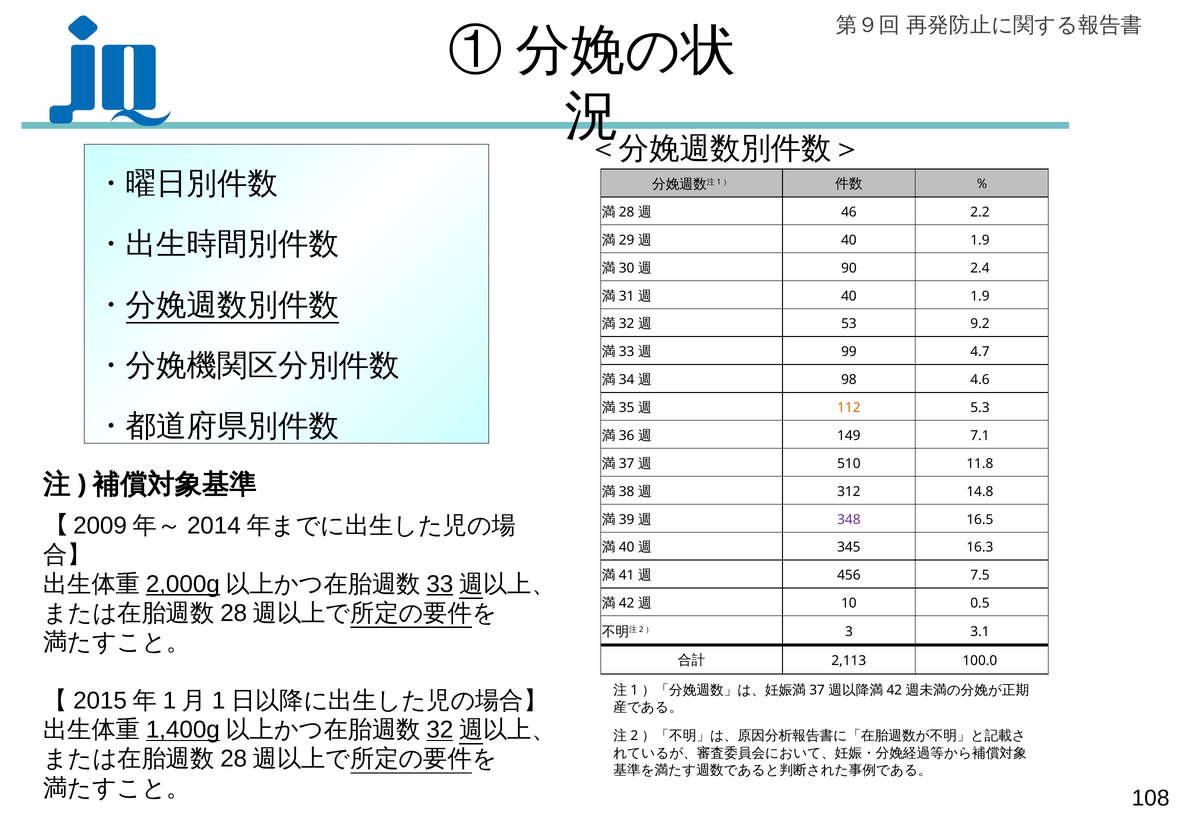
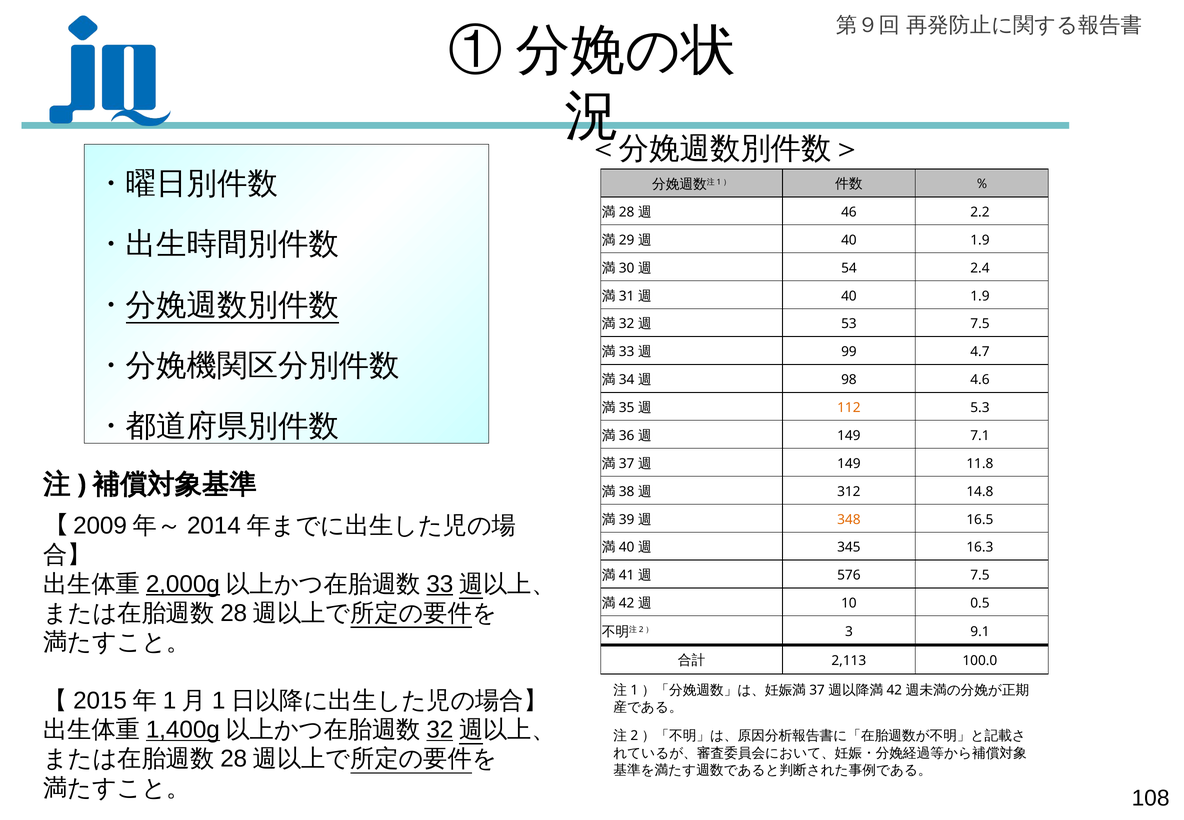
90: 90 -> 54 (849, 268)
53 9.2: 9.2 -> 7.5 (980, 324)
510: 510 -> 149 (849, 464)
348 colour: purple -> orange (849, 519)
456: 456 -> 576 (849, 575)
3.1: 3.1 -> 9.1 (980, 632)
